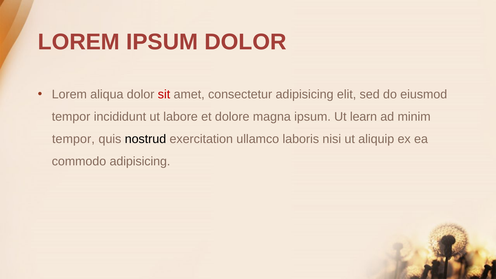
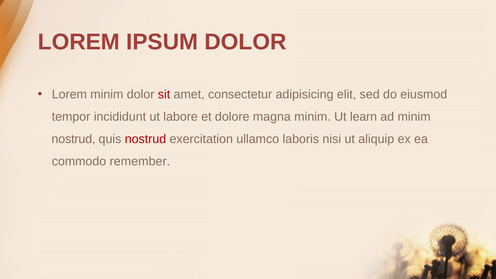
Lorem aliqua: aliqua -> minim (107, 94)
magna ipsum: ipsum -> minim (313, 117)
tempor: tempor -> nostrud (74, 139)
nostrud colour: black -> red (145, 139)
commodo adipisicing: adipisicing -> remember (140, 161)
